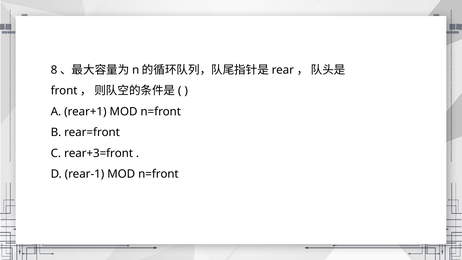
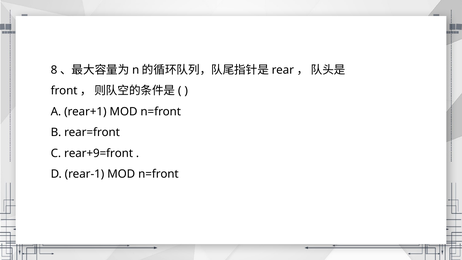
rear+3=front: rear+3=front -> rear+9=front (99, 153)
